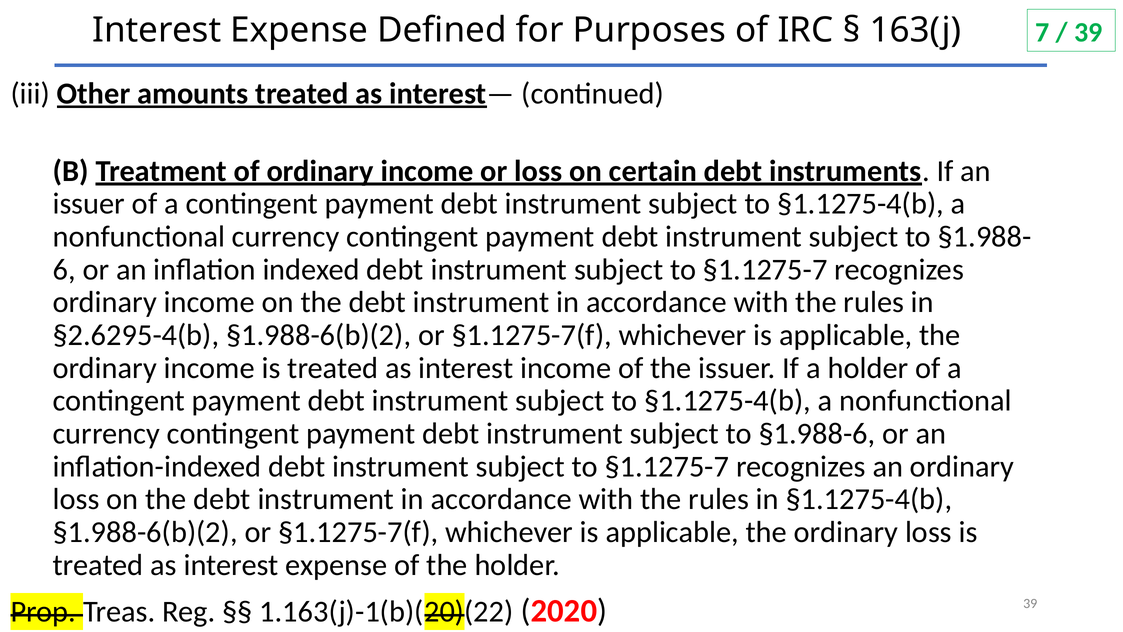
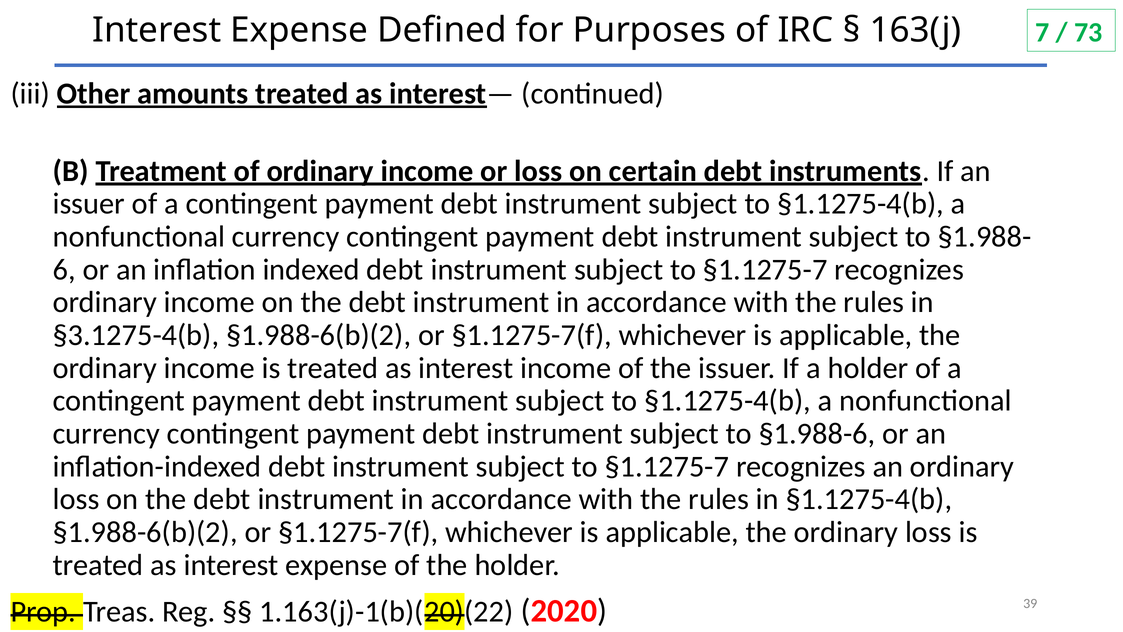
39: 39 -> 73 (1088, 32)
§2.6295-4(b: §2.6295-4(b -> §3.1275-4(b (136, 335)
